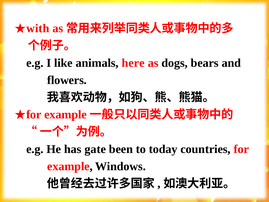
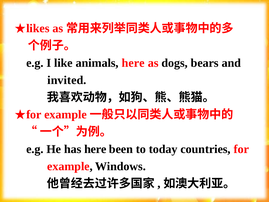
with: with -> likes (38, 28)
flowers: flowers -> invited (67, 80)
has gate: gate -> here (95, 149)
